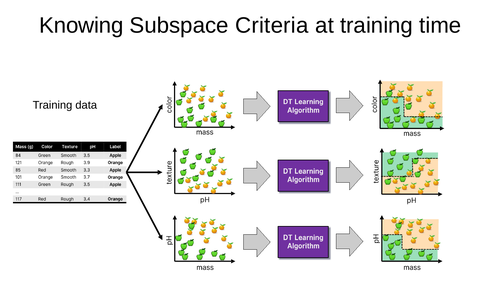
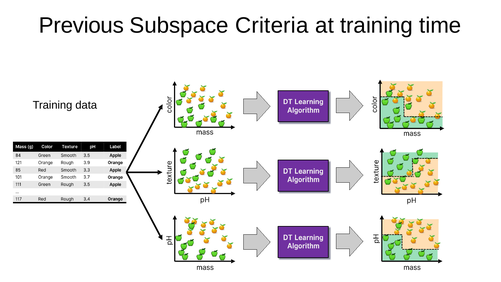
Knowing: Knowing -> Previous (81, 25)
